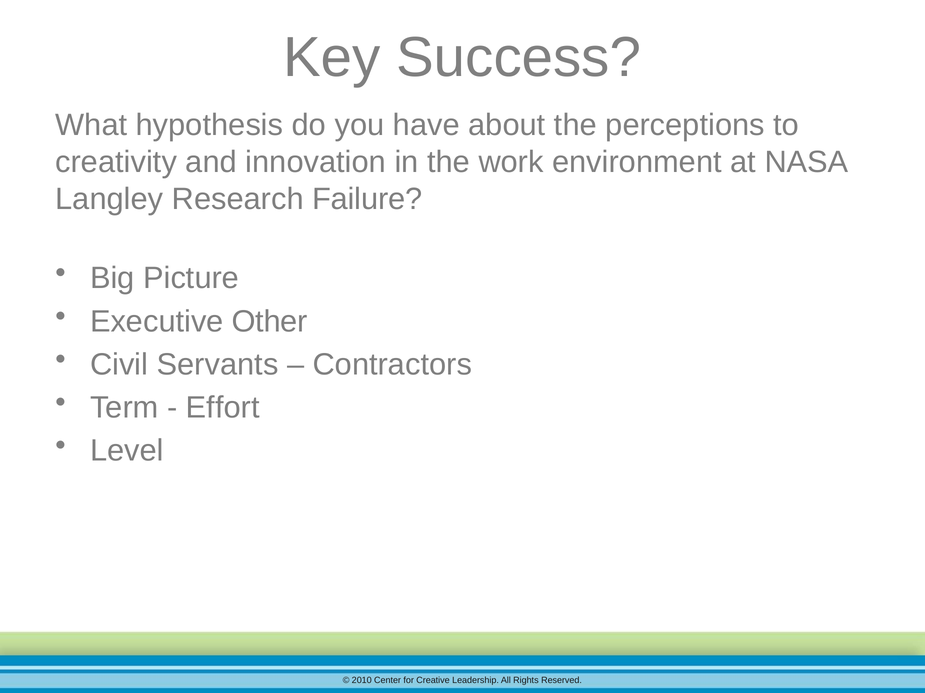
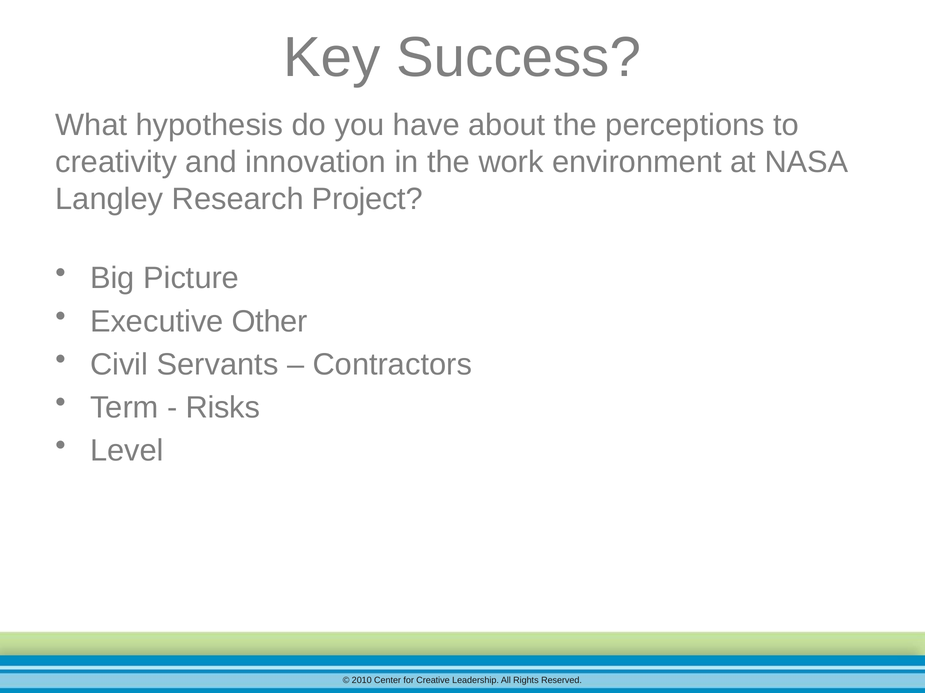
Failure: Failure -> Project (367, 199)
Effort: Effort -> Risks (223, 408)
